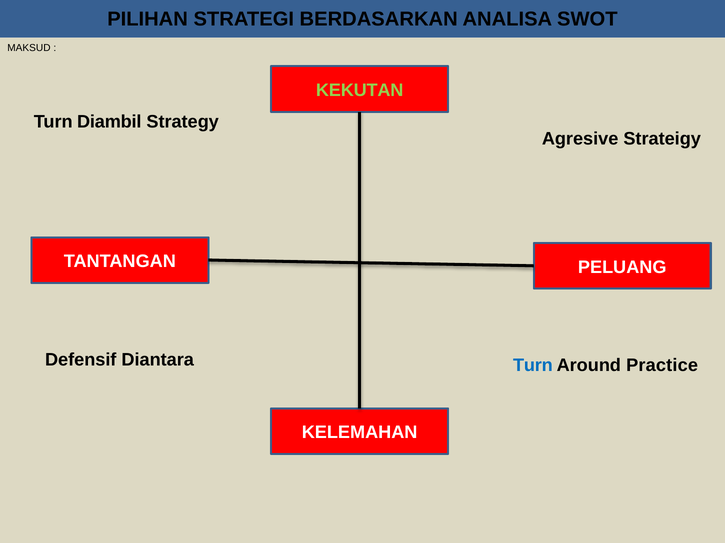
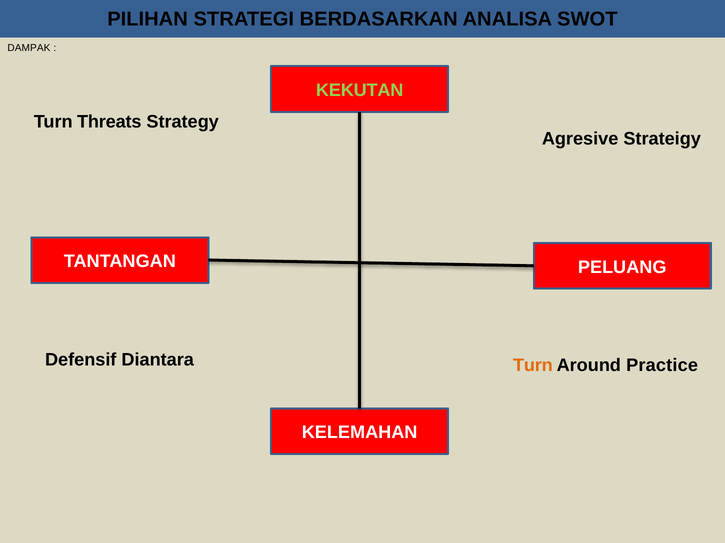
MAKSUD: MAKSUD -> DAMPAK (29, 48)
Diambil: Diambil -> Threats (109, 122)
Turn colour: blue -> orange (533, 366)
